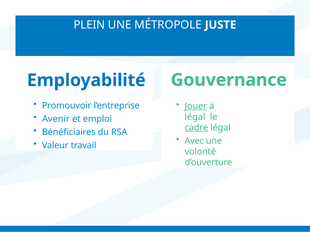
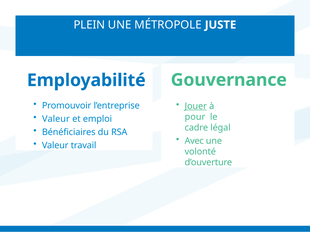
Avenir: Avenir -> Valeur (56, 119)
légal: légal -> pour (195, 117)
cadre underline: present -> none (196, 128)
